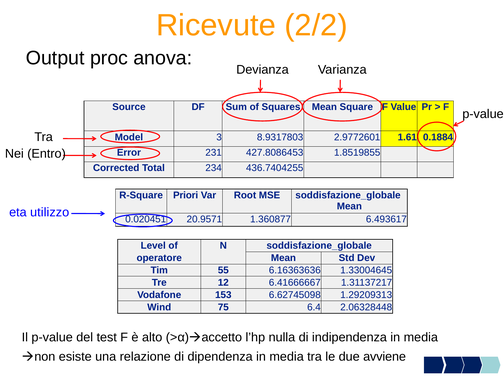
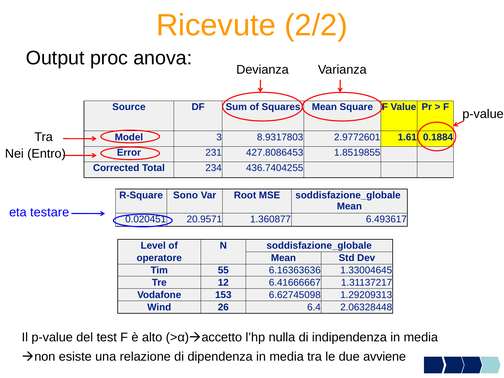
Priori: Priori -> Sono (186, 195)
utilizzo: utilizzo -> testare (50, 213)
75: 75 -> 26 (223, 307)
